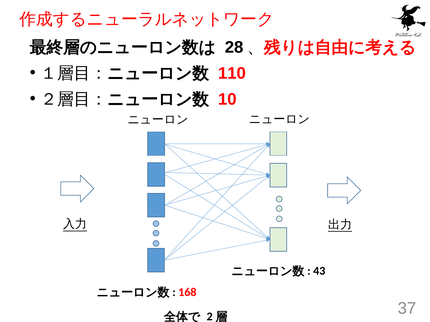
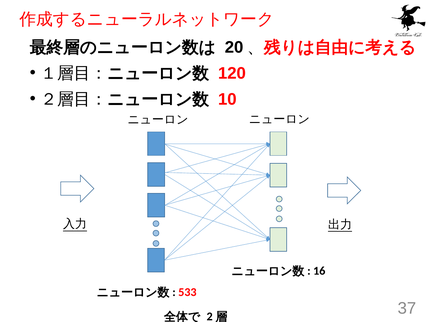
28: 28 -> 20 (234, 47)
110: 110 -> 120 (232, 73)
43: 43 -> 16 (319, 271)
168: 168 -> 533 (187, 293)
